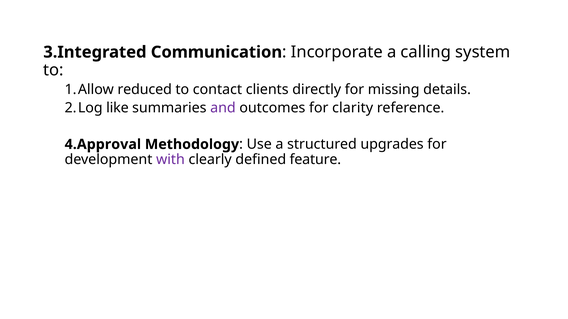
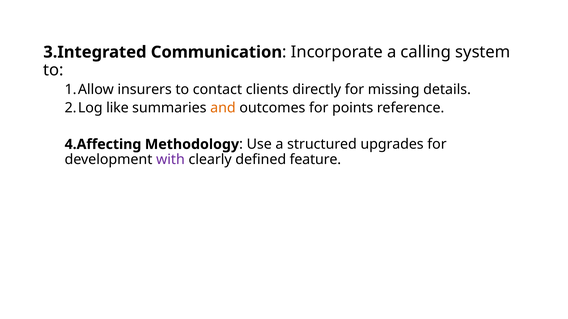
reduced: reduced -> insurers (145, 90)
and colour: purple -> orange (223, 108)
clarity: clarity -> points (353, 108)
4.Approval: 4.Approval -> 4.Affecting (103, 145)
